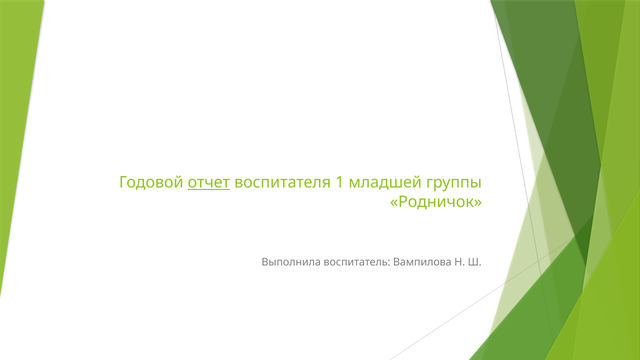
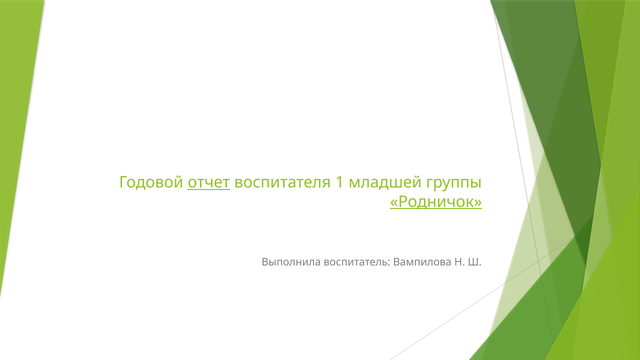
Родничок underline: none -> present (436, 202)
